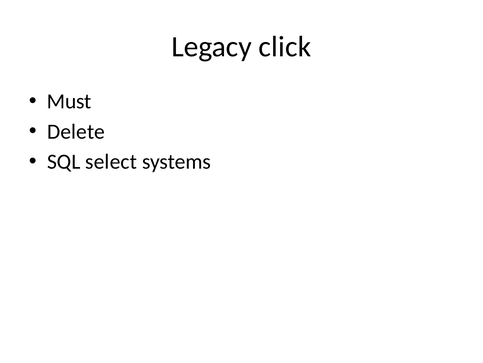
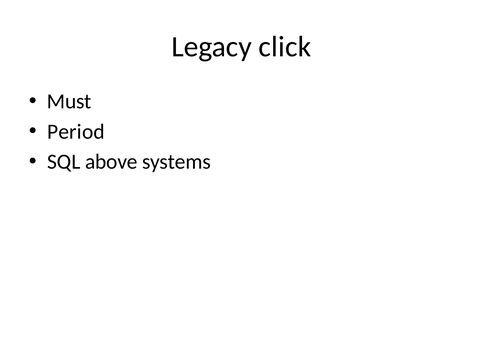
Delete: Delete -> Period (76, 131)
select: select -> above (111, 161)
